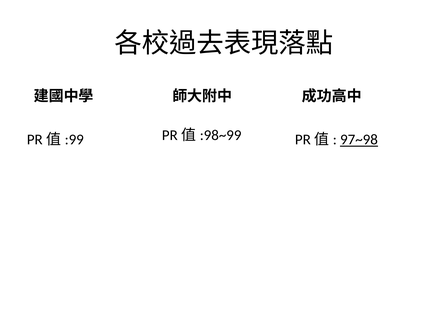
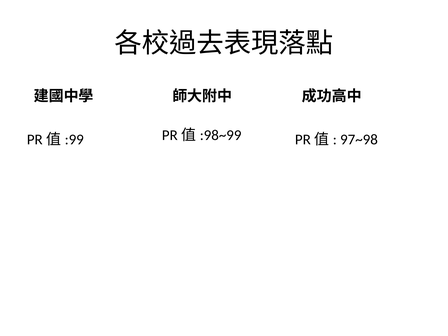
97~98 underline: present -> none (359, 140)
